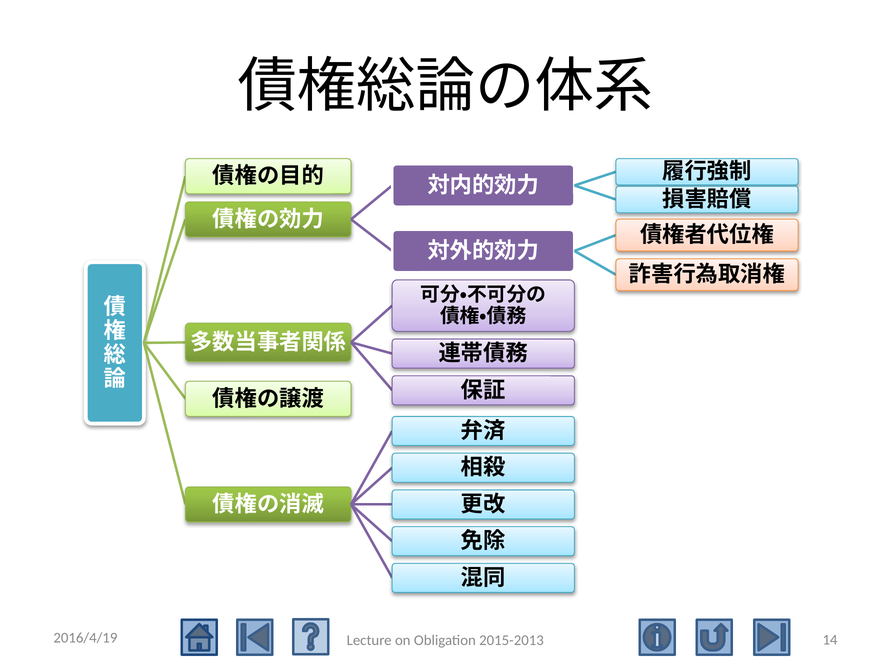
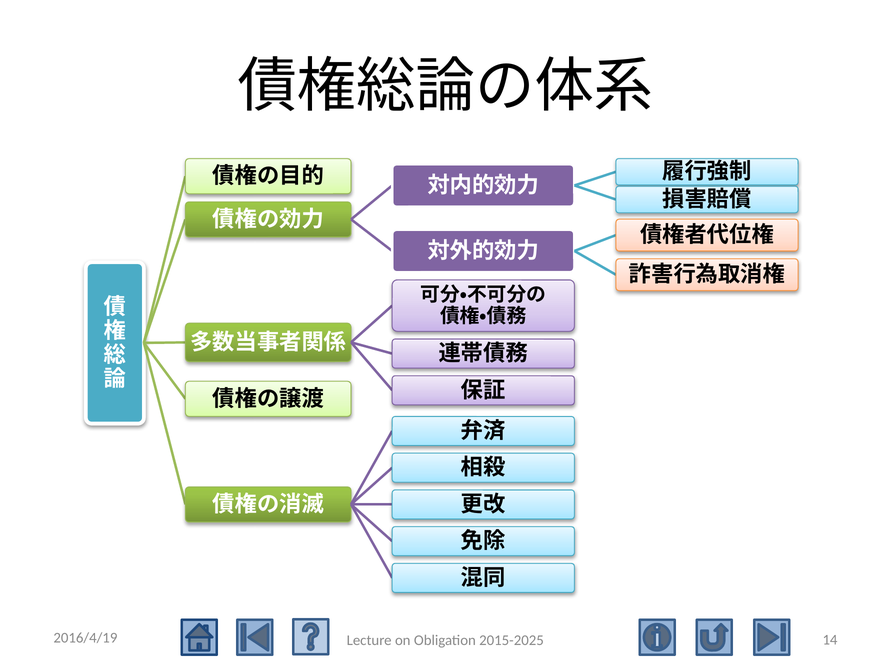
2015-2013: 2015-2013 -> 2015-2025 (512, 640)
